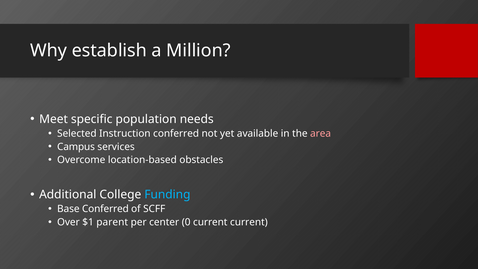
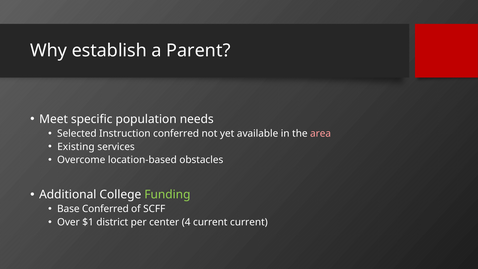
Million: Million -> Parent (198, 51)
Campus: Campus -> Existing (76, 147)
Funding colour: light blue -> light green (167, 195)
parent: parent -> district (112, 222)
0: 0 -> 4 (186, 222)
